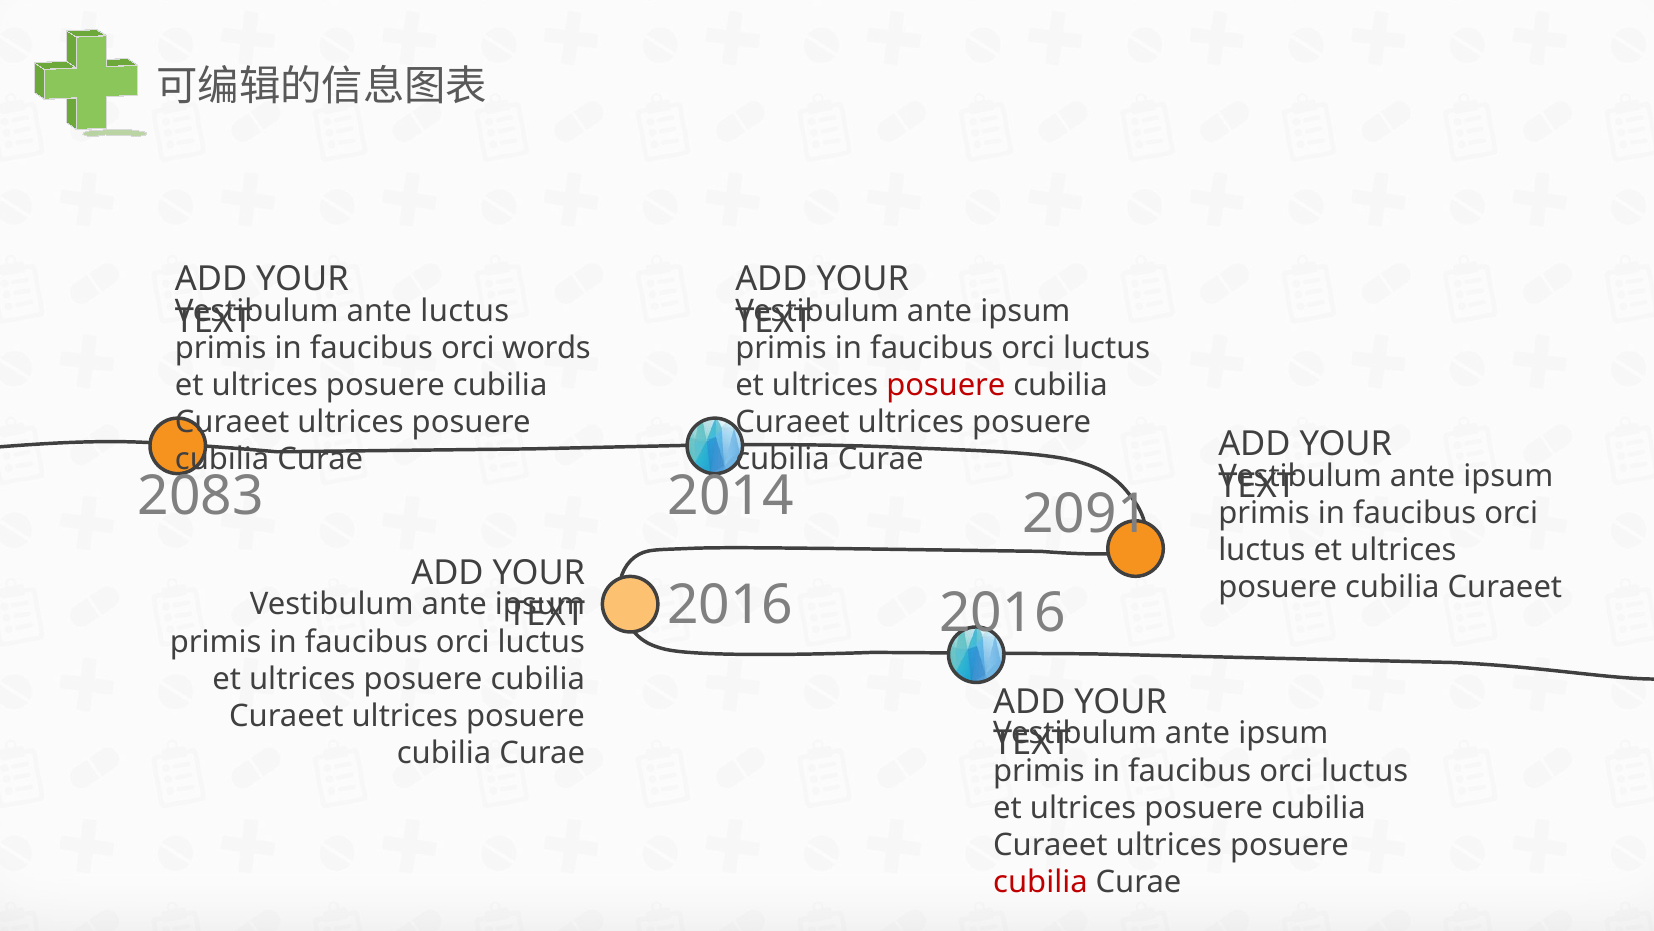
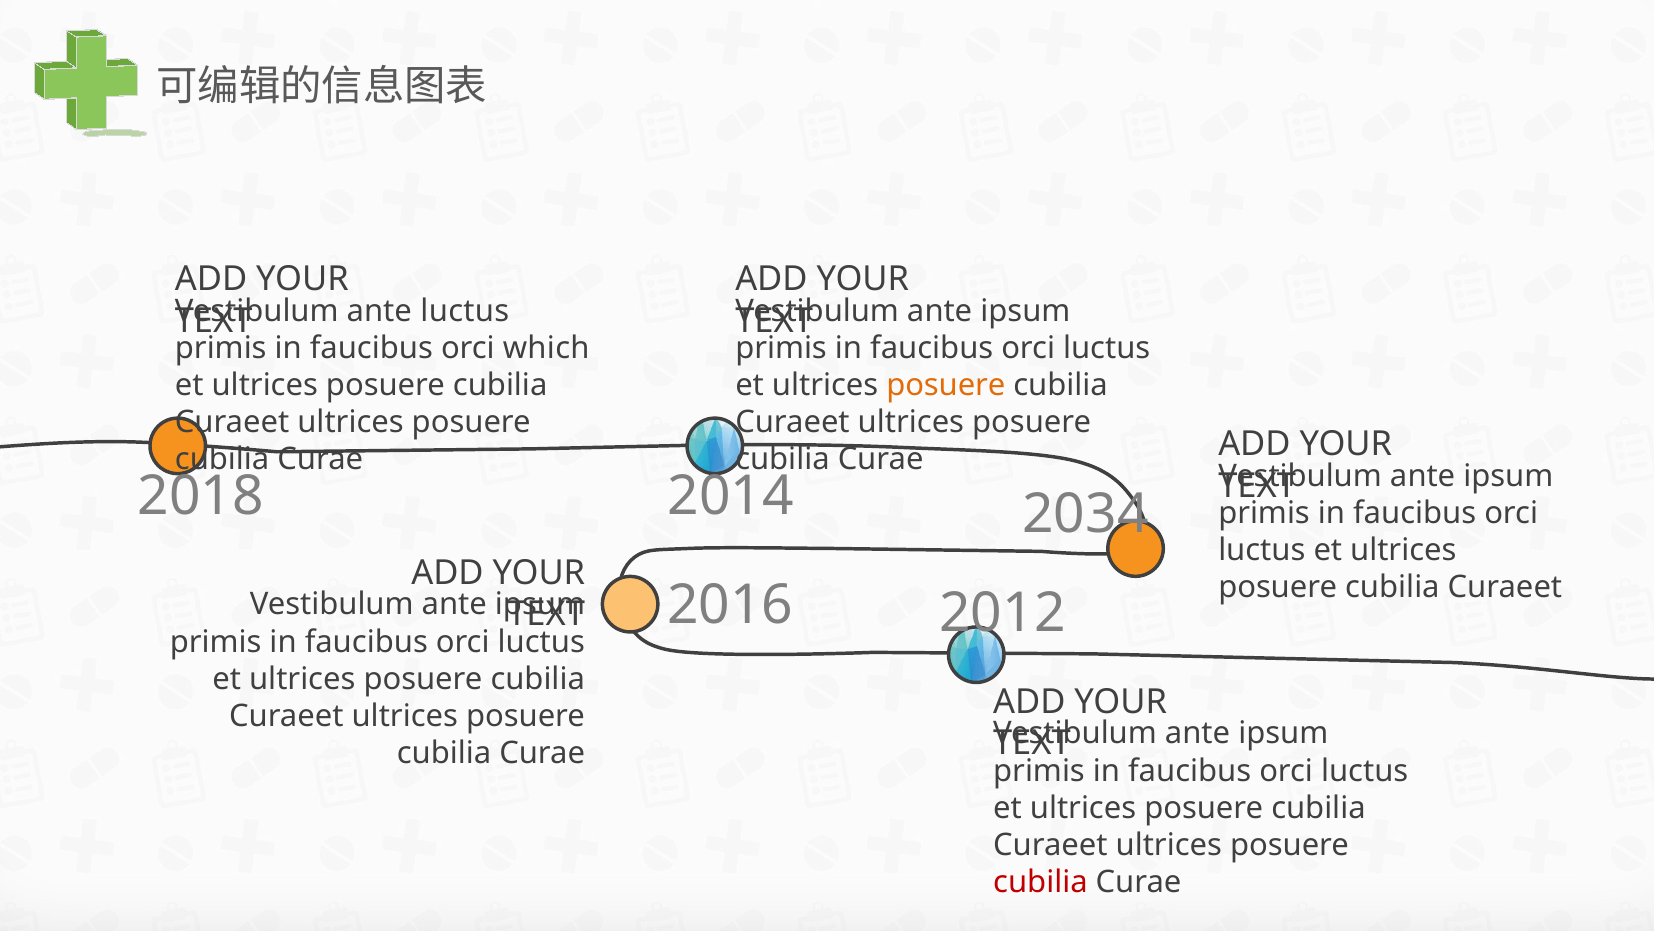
words: words -> which (546, 348)
posuere colour: red -> orange (946, 385)
2083: 2083 -> 2018 (201, 496)
2091: 2091 -> 2034 (1086, 514)
2016 2016: 2016 -> 2012 (1003, 612)
